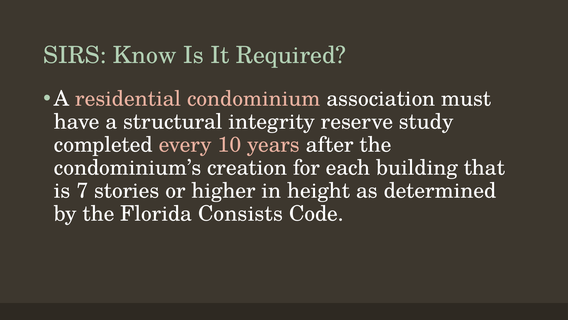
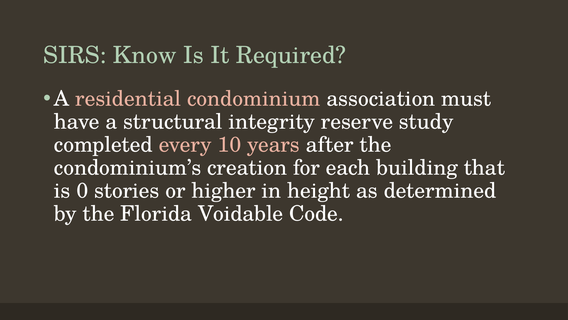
7: 7 -> 0 (82, 191)
Consists: Consists -> Voidable (241, 214)
